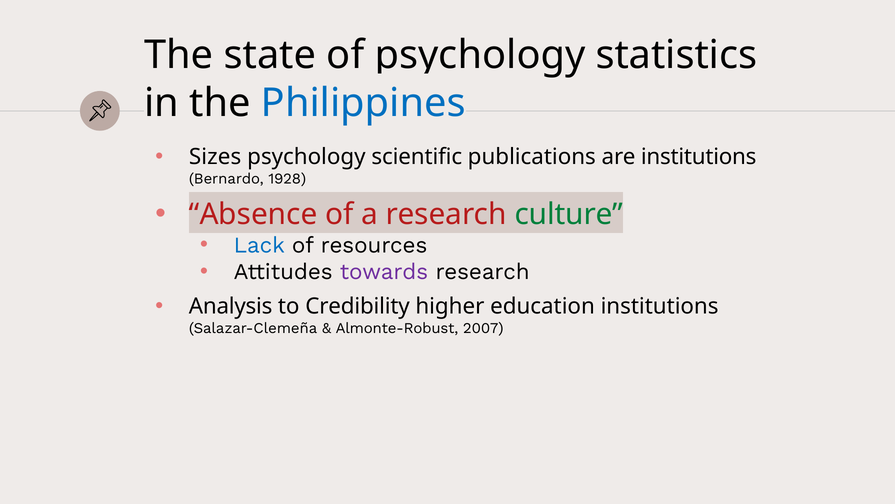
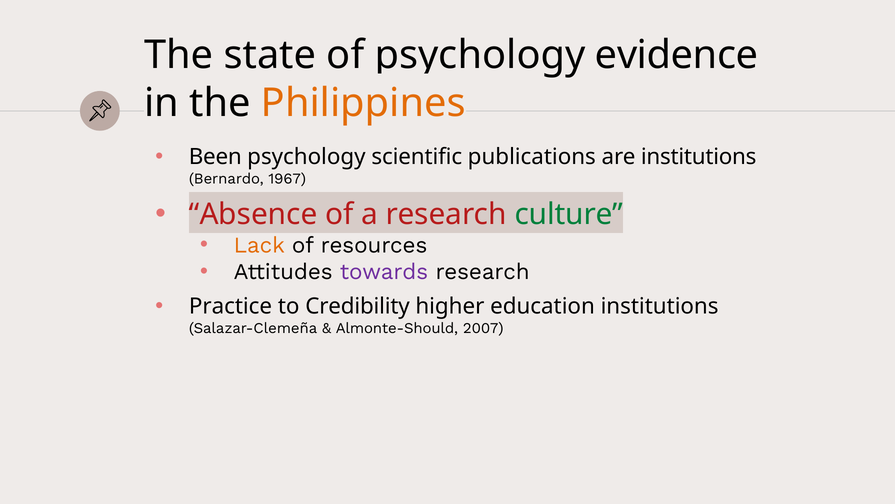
statistics: statistics -> evidence (677, 55)
Philippines colour: blue -> orange (363, 103)
Sizes: Sizes -> Been (215, 157)
1928: 1928 -> 1967 (287, 179)
Lack colour: blue -> orange (259, 245)
Analysis: Analysis -> Practice (230, 306)
Almonte-Robust: Almonte-Robust -> Almonte-Should (397, 328)
